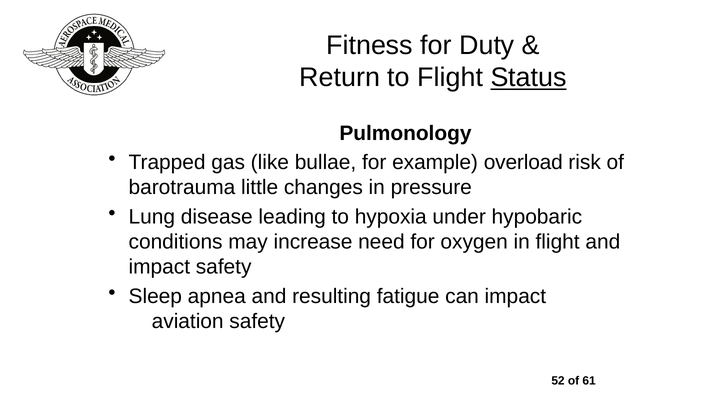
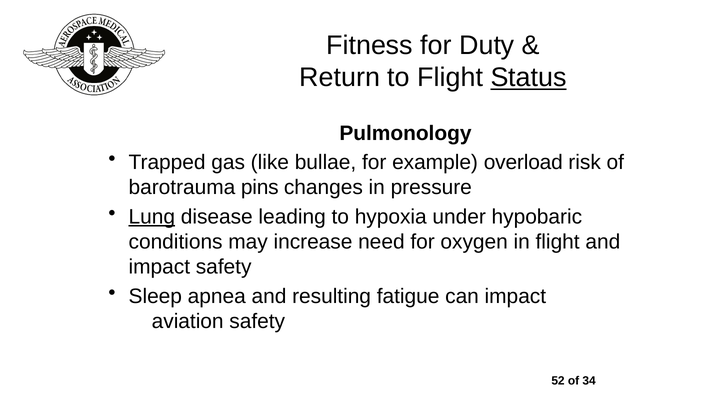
little: little -> pins (260, 188)
Lung underline: none -> present (152, 217)
61: 61 -> 34 (589, 381)
